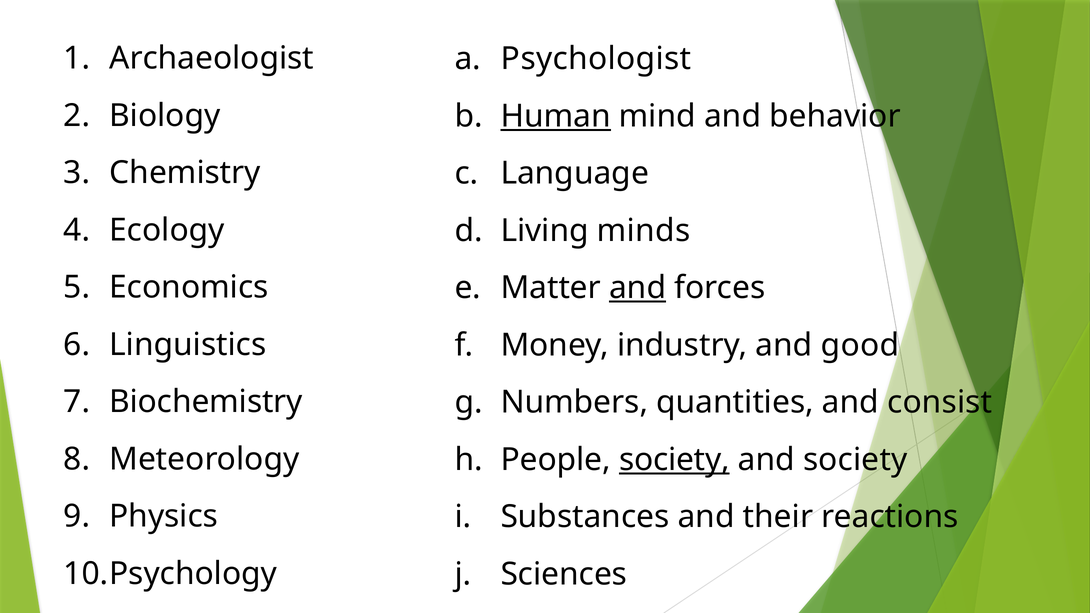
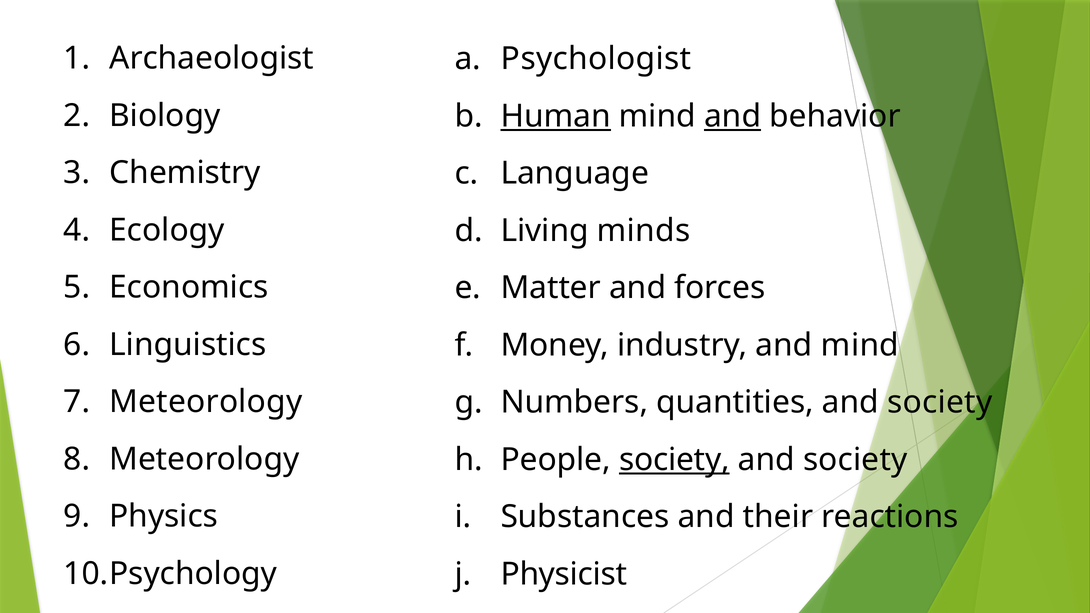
and underline: none -> present (733, 116)
and underline: present -> none (638, 288)
and good: good -> mind (860, 345)
Biochemistry: Biochemistry -> Meteorology (206, 402)
quantities and consist: consist -> society (940, 403)
Sciences: Sciences -> Physicist (564, 574)
